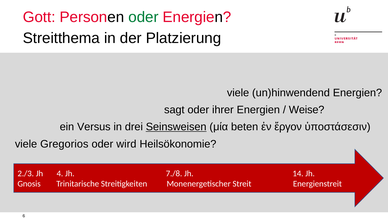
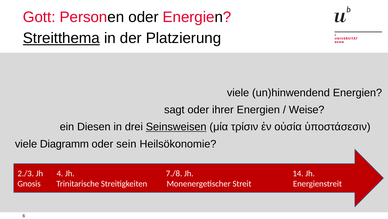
oder colour: green -> black (143, 17)
Streitthema underline: none -> present (61, 38)
Versus: Versus -> Diesen (94, 126)
beten: beten -> τρίσιν (245, 126)
ἔργον: ἔργον -> οὐσία (288, 126)
Gregorios: Gregorios -> Diagramm (64, 143)
wird: wird -> sein (126, 143)
